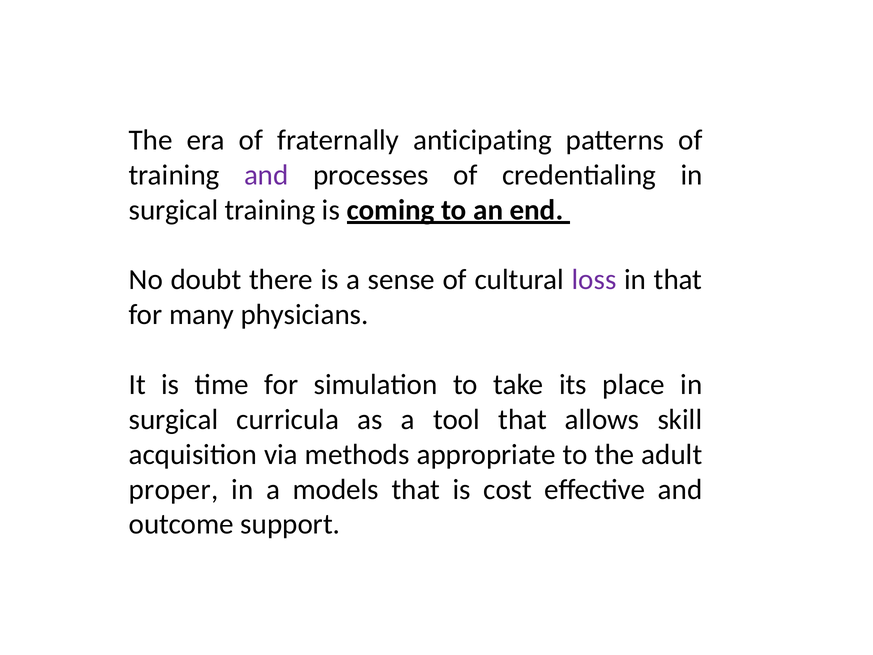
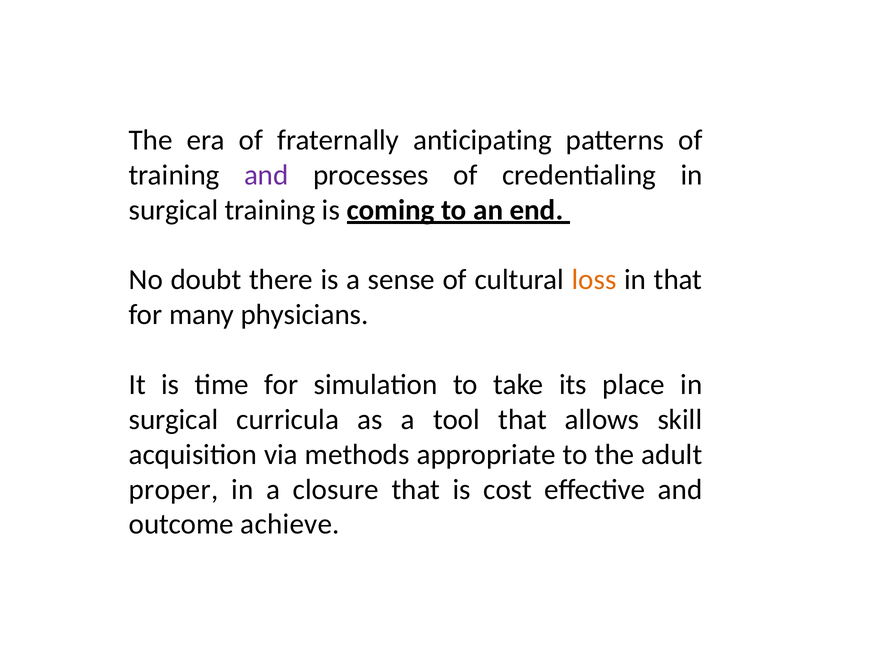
loss colour: purple -> orange (594, 280)
models: models -> closure (336, 489)
support: support -> achieve (290, 524)
